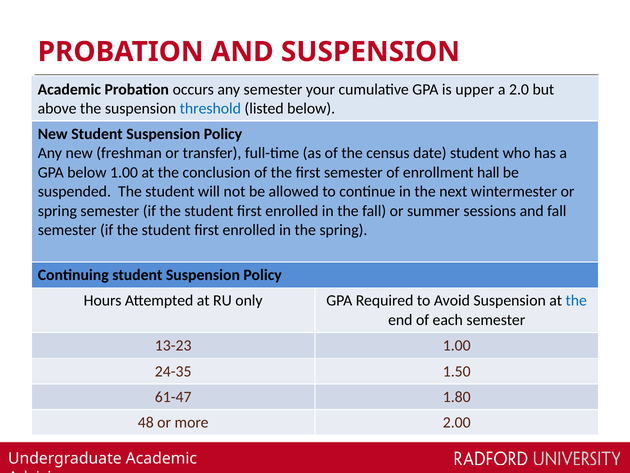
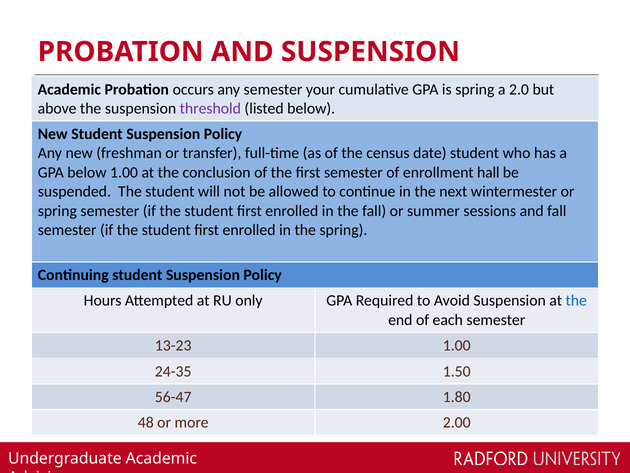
is upper: upper -> spring (475, 90)
threshold colour: blue -> purple (210, 108)
61-47: 61-47 -> 56-47 (173, 396)
